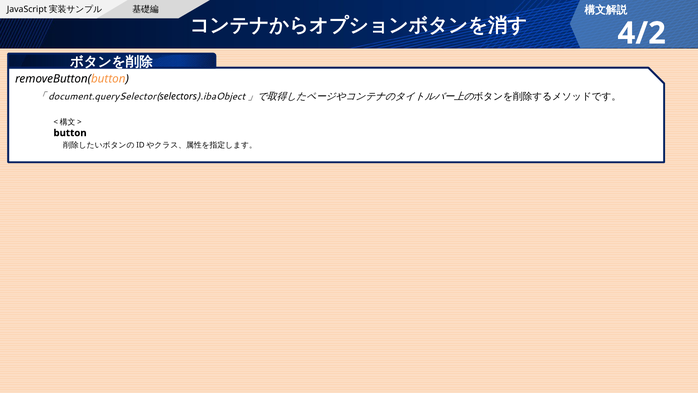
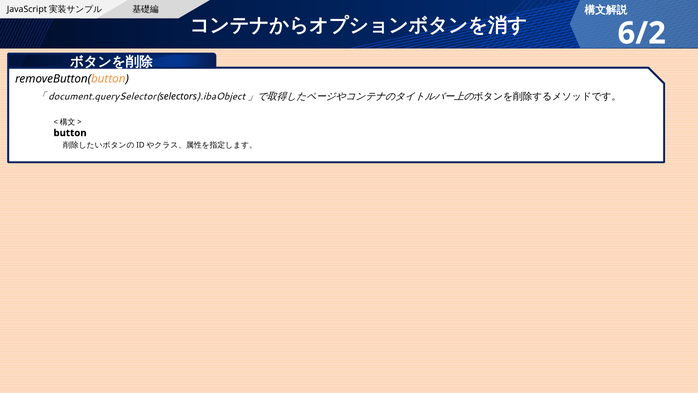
4/2: 4/2 -> 6/2 (642, 33)
